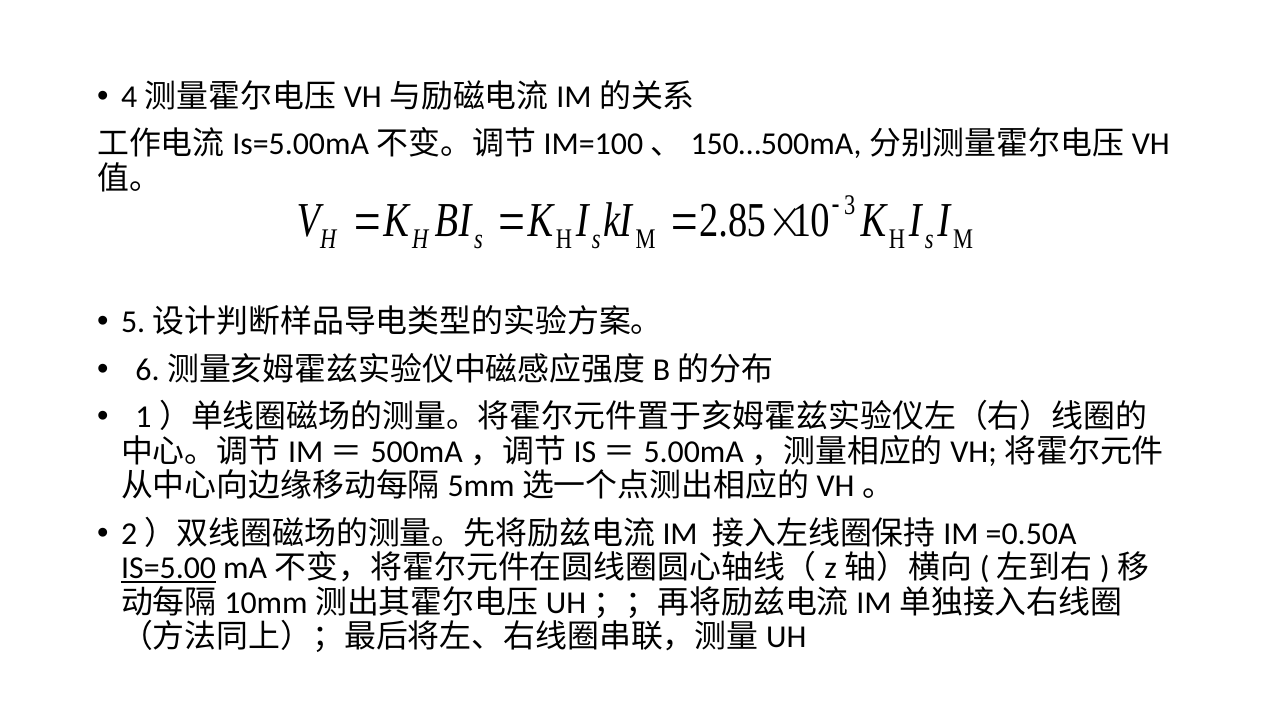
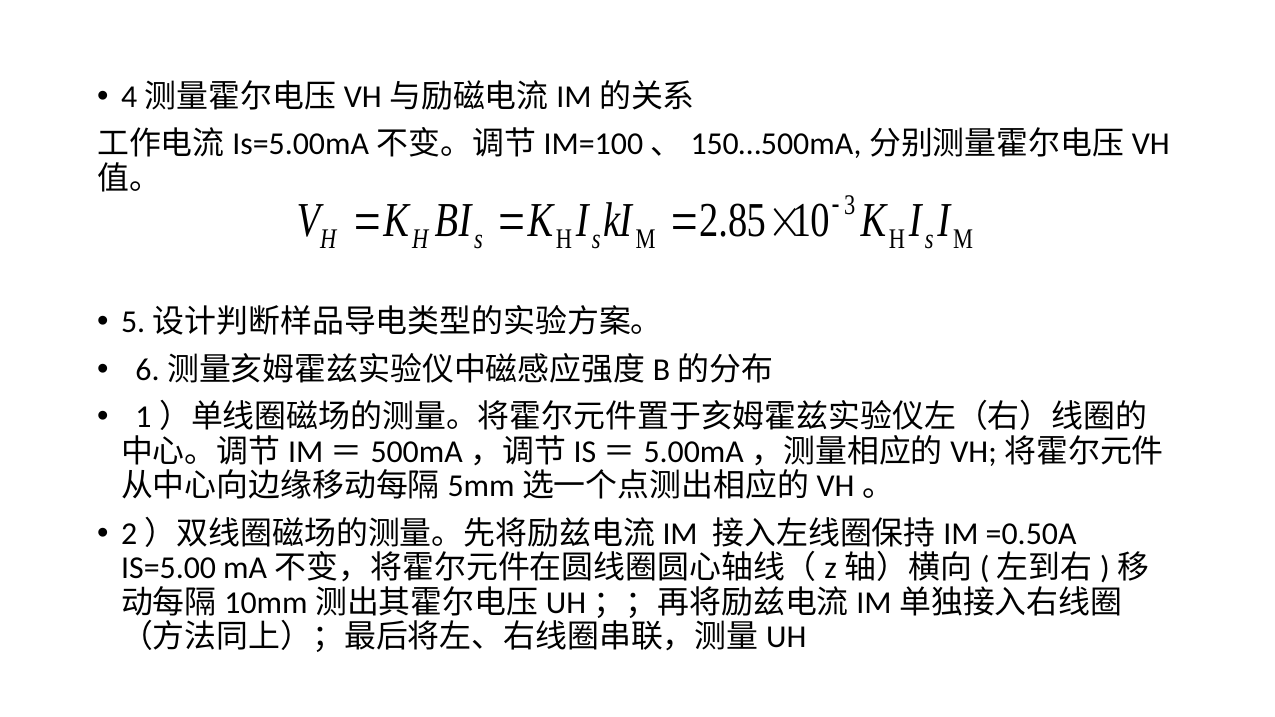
IS=5.00 underline: present -> none (169, 568)
